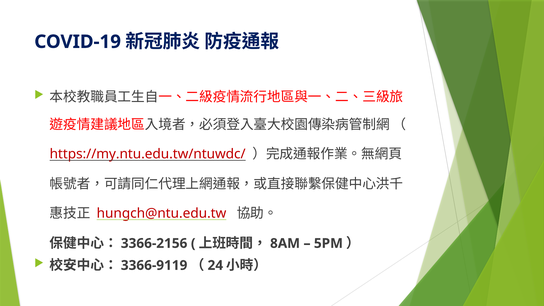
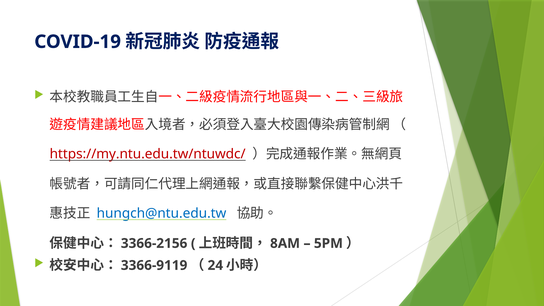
hungch@ntu.edu.tw colour: red -> blue (161, 213)
